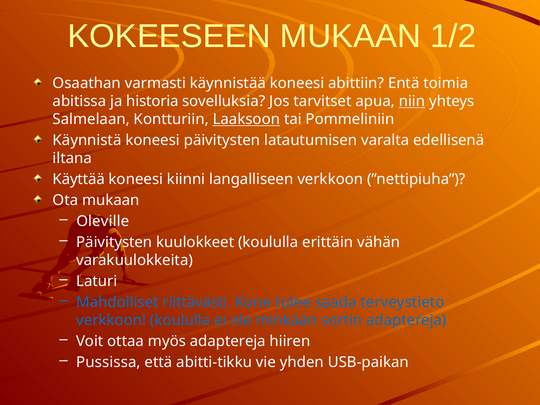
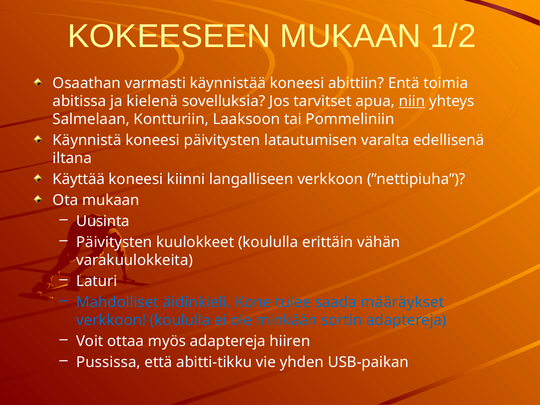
historia: historia -> kielenä (152, 101)
Laaksoon underline: present -> none (246, 119)
Oleville: Oleville -> Uusinta (103, 221)
riittävästi: riittävästi -> äidinkieli (197, 302)
terveystieto: terveystieto -> määräykset (402, 302)
